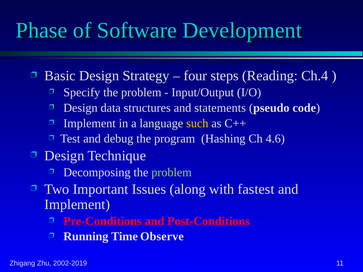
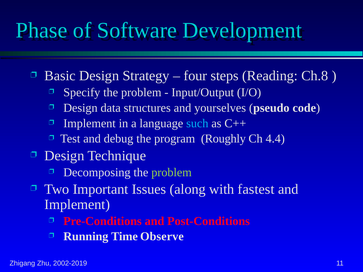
Ch.4: Ch.4 -> Ch.8 (315, 76)
statements: statements -> yourselves (220, 108)
such colour: yellow -> light blue (197, 123)
Hashing: Hashing -> Roughly (223, 139)
4.6: 4.6 -> 4.4 (275, 139)
